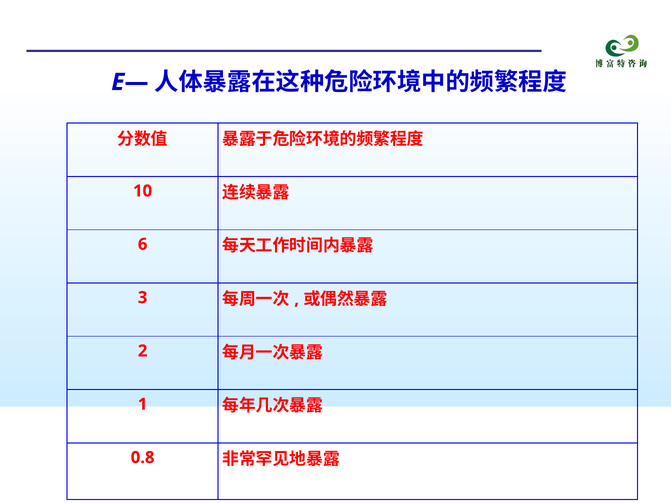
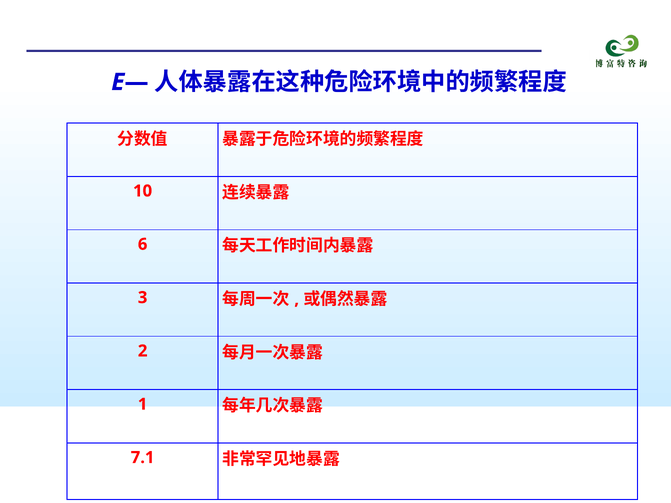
0.8: 0.8 -> 7.1 (143, 458)
